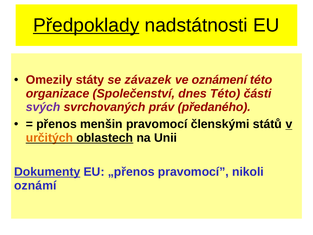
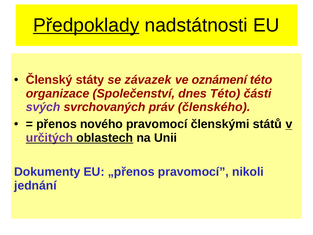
Omezily: Omezily -> Členský (49, 80)
předaného: předaného -> členského (214, 107)
menšin: menšin -> nového (101, 124)
určitých colour: orange -> purple (49, 138)
Dokumenty underline: present -> none (47, 172)
oznámí: oznámí -> jednání (35, 185)
